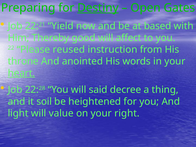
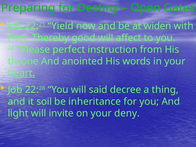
Destiny underline: present -> none (98, 8)
based: based -> widen (158, 26)
reused: reused -> perfect (69, 50)
heightened: heightened -> inheritance (95, 101)
value: value -> invite (61, 113)
right: right -> deny (127, 113)
